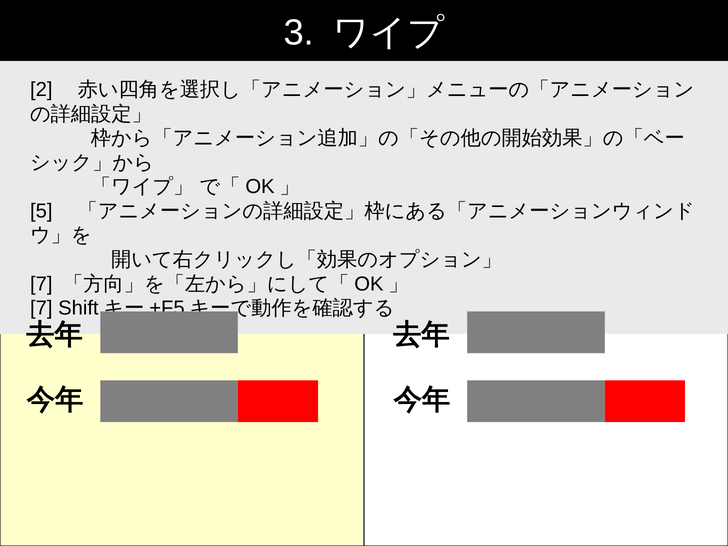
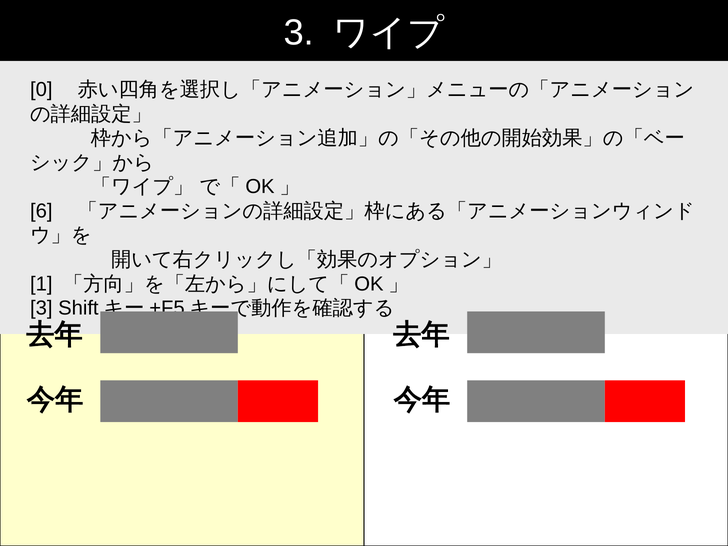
2: 2 -> 0 (41, 90)
5: 5 -> 6 (41, 211)
7: 7 -> 1 (41, 284)
7: 7 -> 3 (41, 308)
